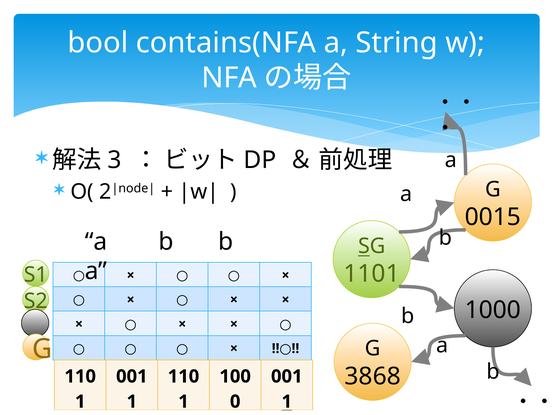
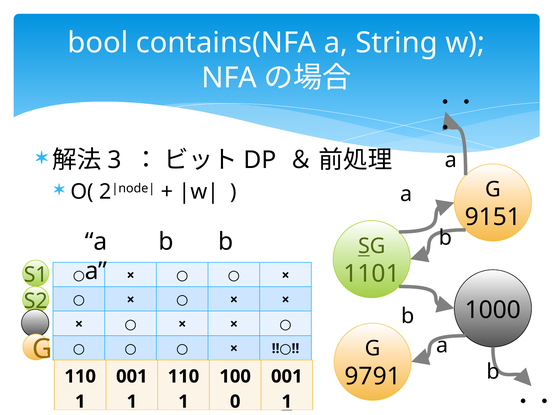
0015: 0015 -> 9151 (493, 217)
3868: 3868 -> 9791 (373, 376)
